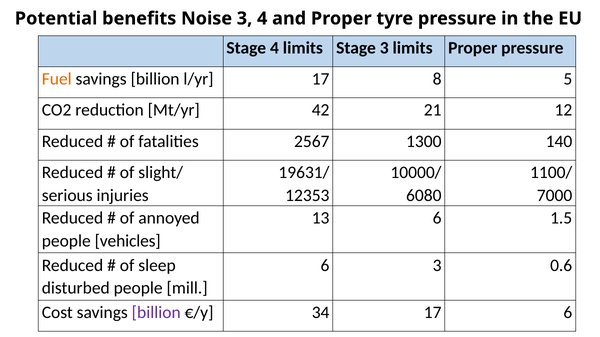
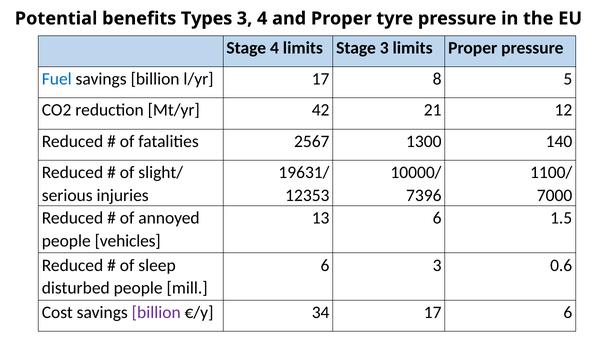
Noise: Noise -> Types (207, 19)
Fuel colour: orange -> blue (57, 79)
6080: 6080 -> 7396 (424, 196)
